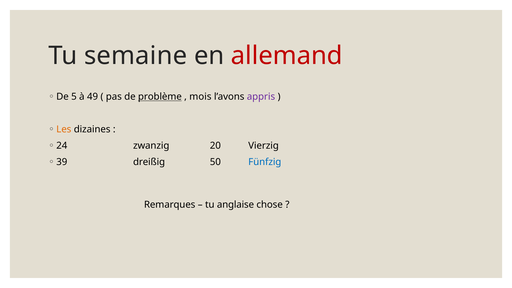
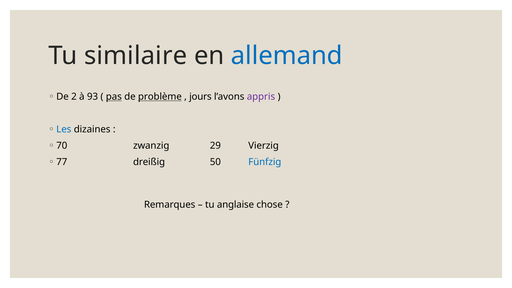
semaine: semaine -> similaire (136, 56)
allemand colour: red -> blue (287, 56)
5: 5 -> 2 (74, 97)
49: 49 -> 93 (93, 97)
pas underline: none -> present (114, 97)
mois: mois -> jours (200, 97)
Les colour: orange -> blue (64, 129)
24: 24 -> 70 (62, 146)
20: 20 -> 29 (215, 146)
39: 39 -> 77 (62, 162)
